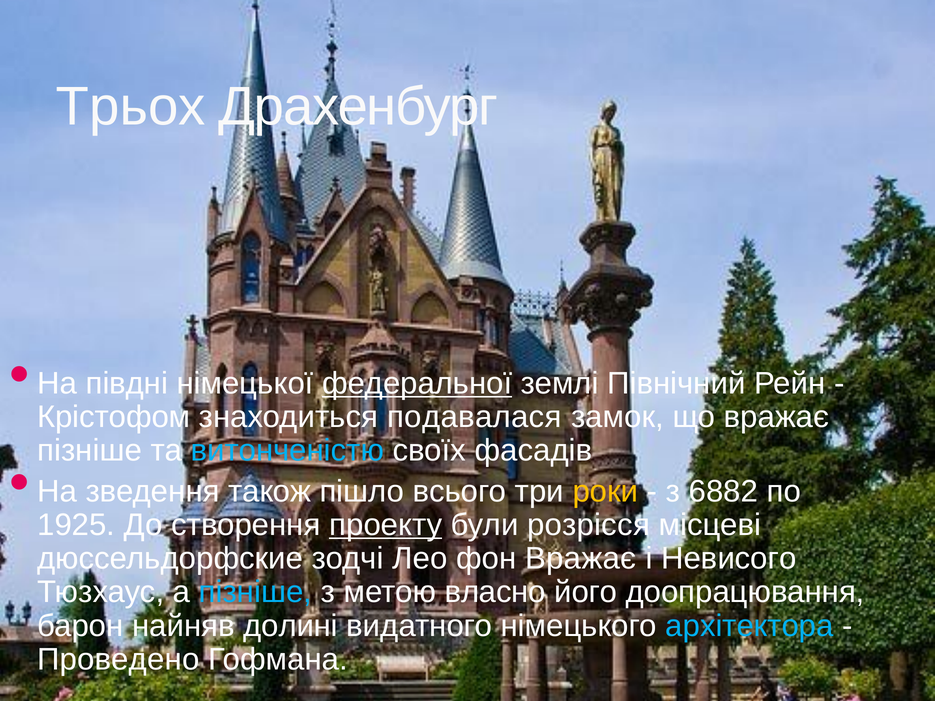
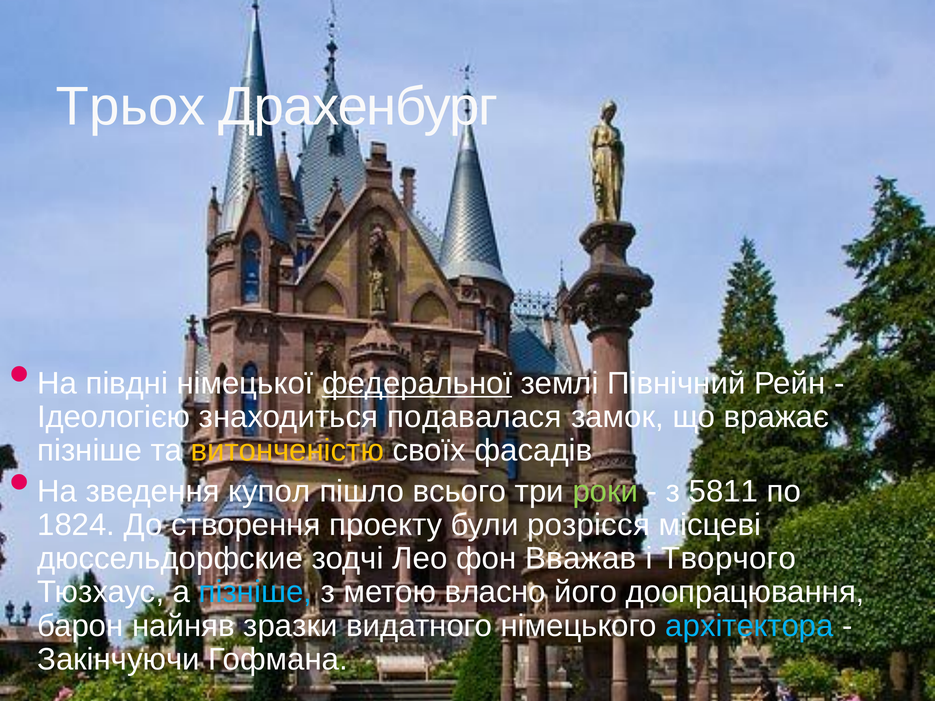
Крістофом: Крістофом -> Ідеологією (114, 417)
витонченістю colour: light blue -> yellow (287, 451)
також: також -> купол (269, 491)
роки colour: yellow -> light green (605, 491)
6882: 6882 -> 5811 (723, 491)
1925: 1925 -> 1824 (76, 525)
проекту underline: present -> none (386, 525)
фон Вражає: Вражає -> Вважав (581, 559)
Невисого: Невисого -> Творчого (729, 559)
долині: долині -> зразки (291, 626)
Проведено: Проведено -> Закінчуючи (118, 660)
